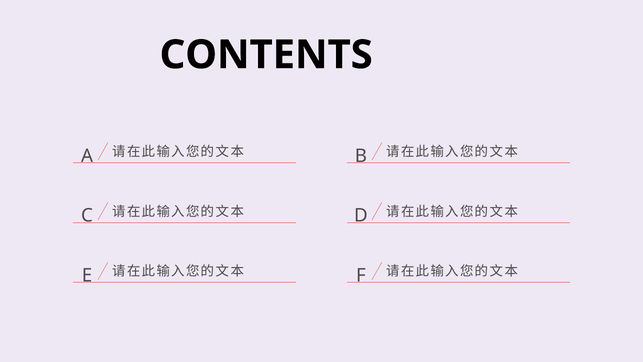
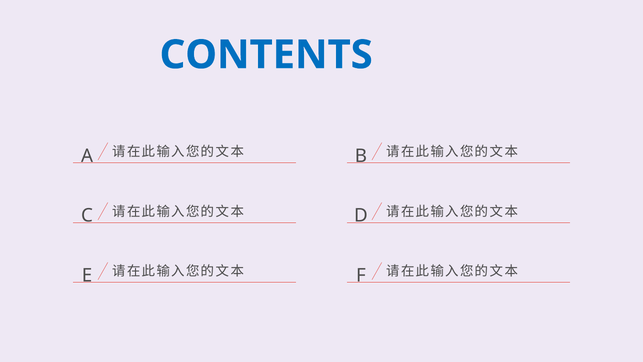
CONTENTS colour: black -> blue (266, 55)
